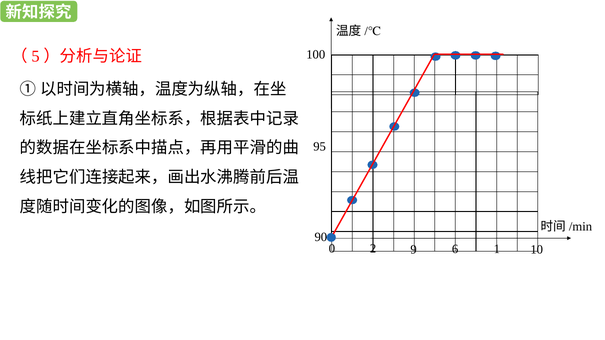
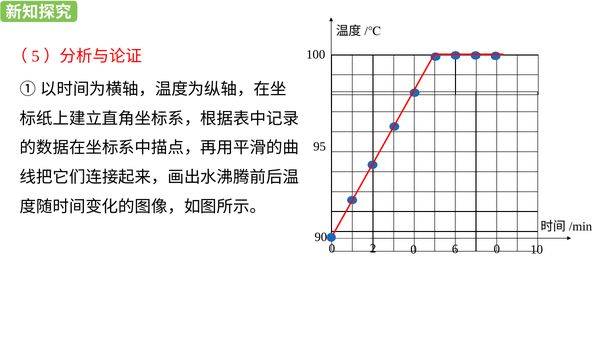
2 9: 9 -> 0 (414, 250)
6 1: 1 -> 0 (497, 249)
